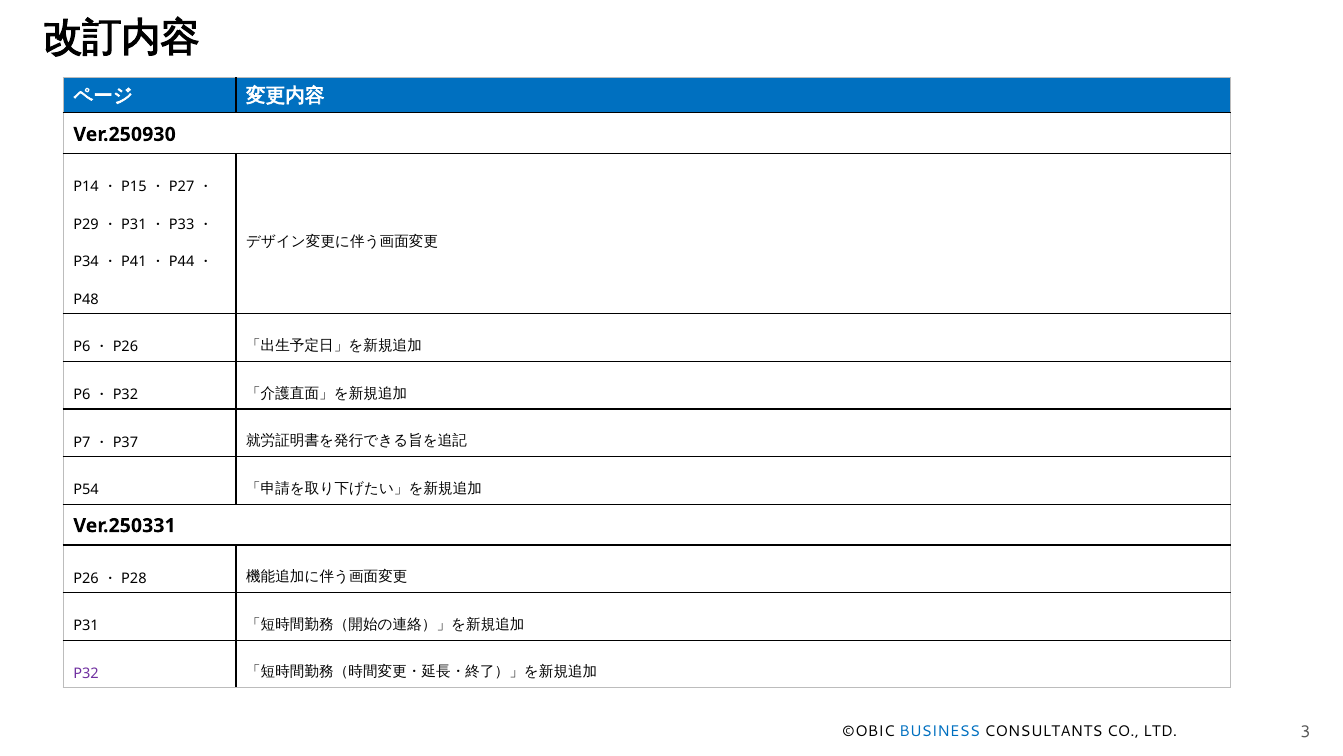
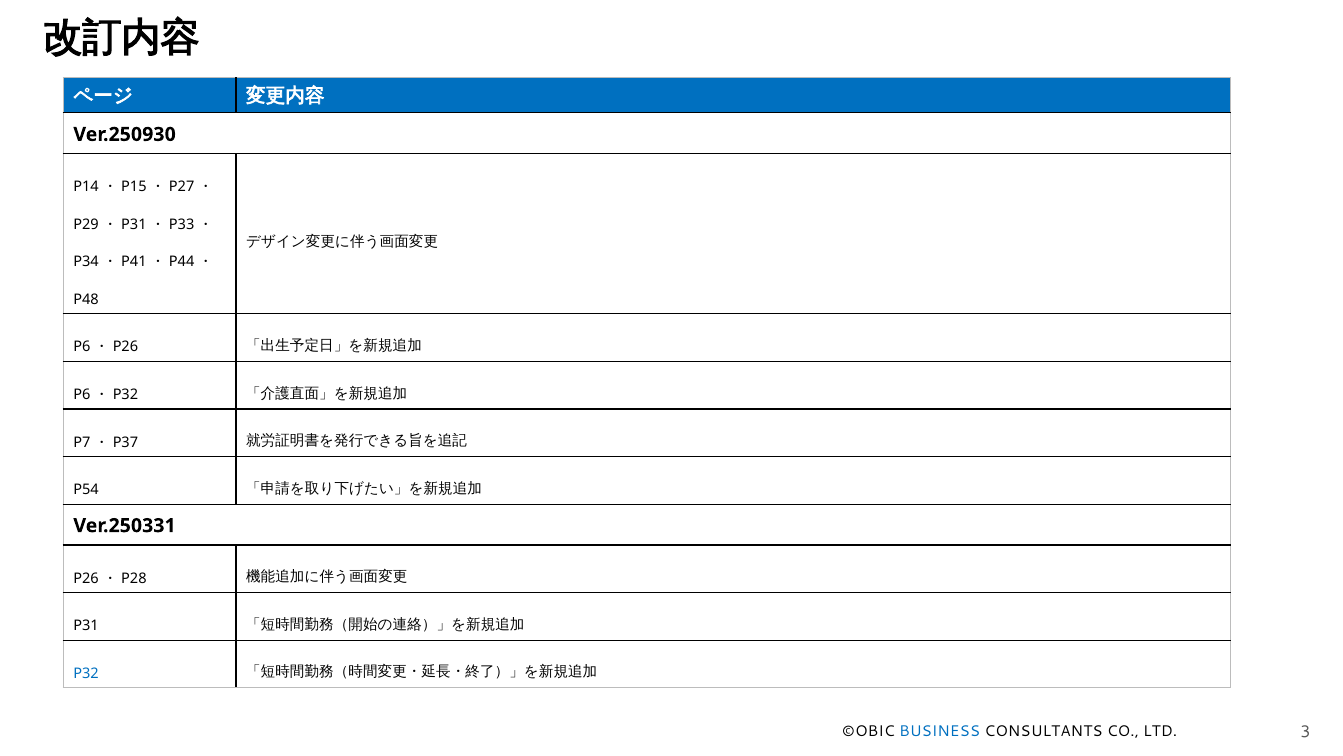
P32 colour: purple -> blue (86, 673)
